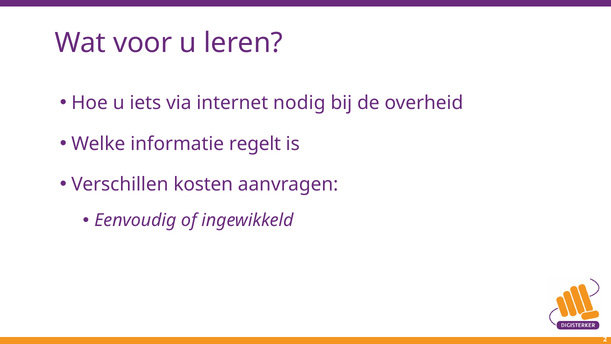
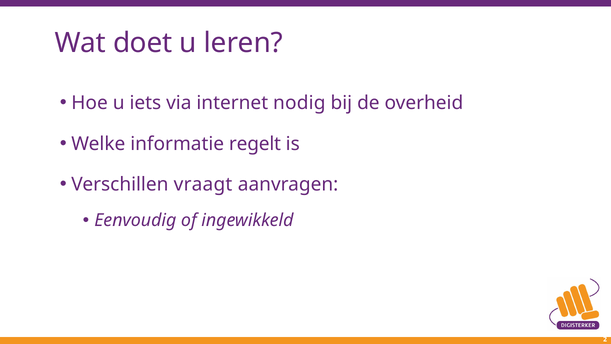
voor: voor -> doet (143, 43)
kosten: kosten -> vraagt (203, 184)
